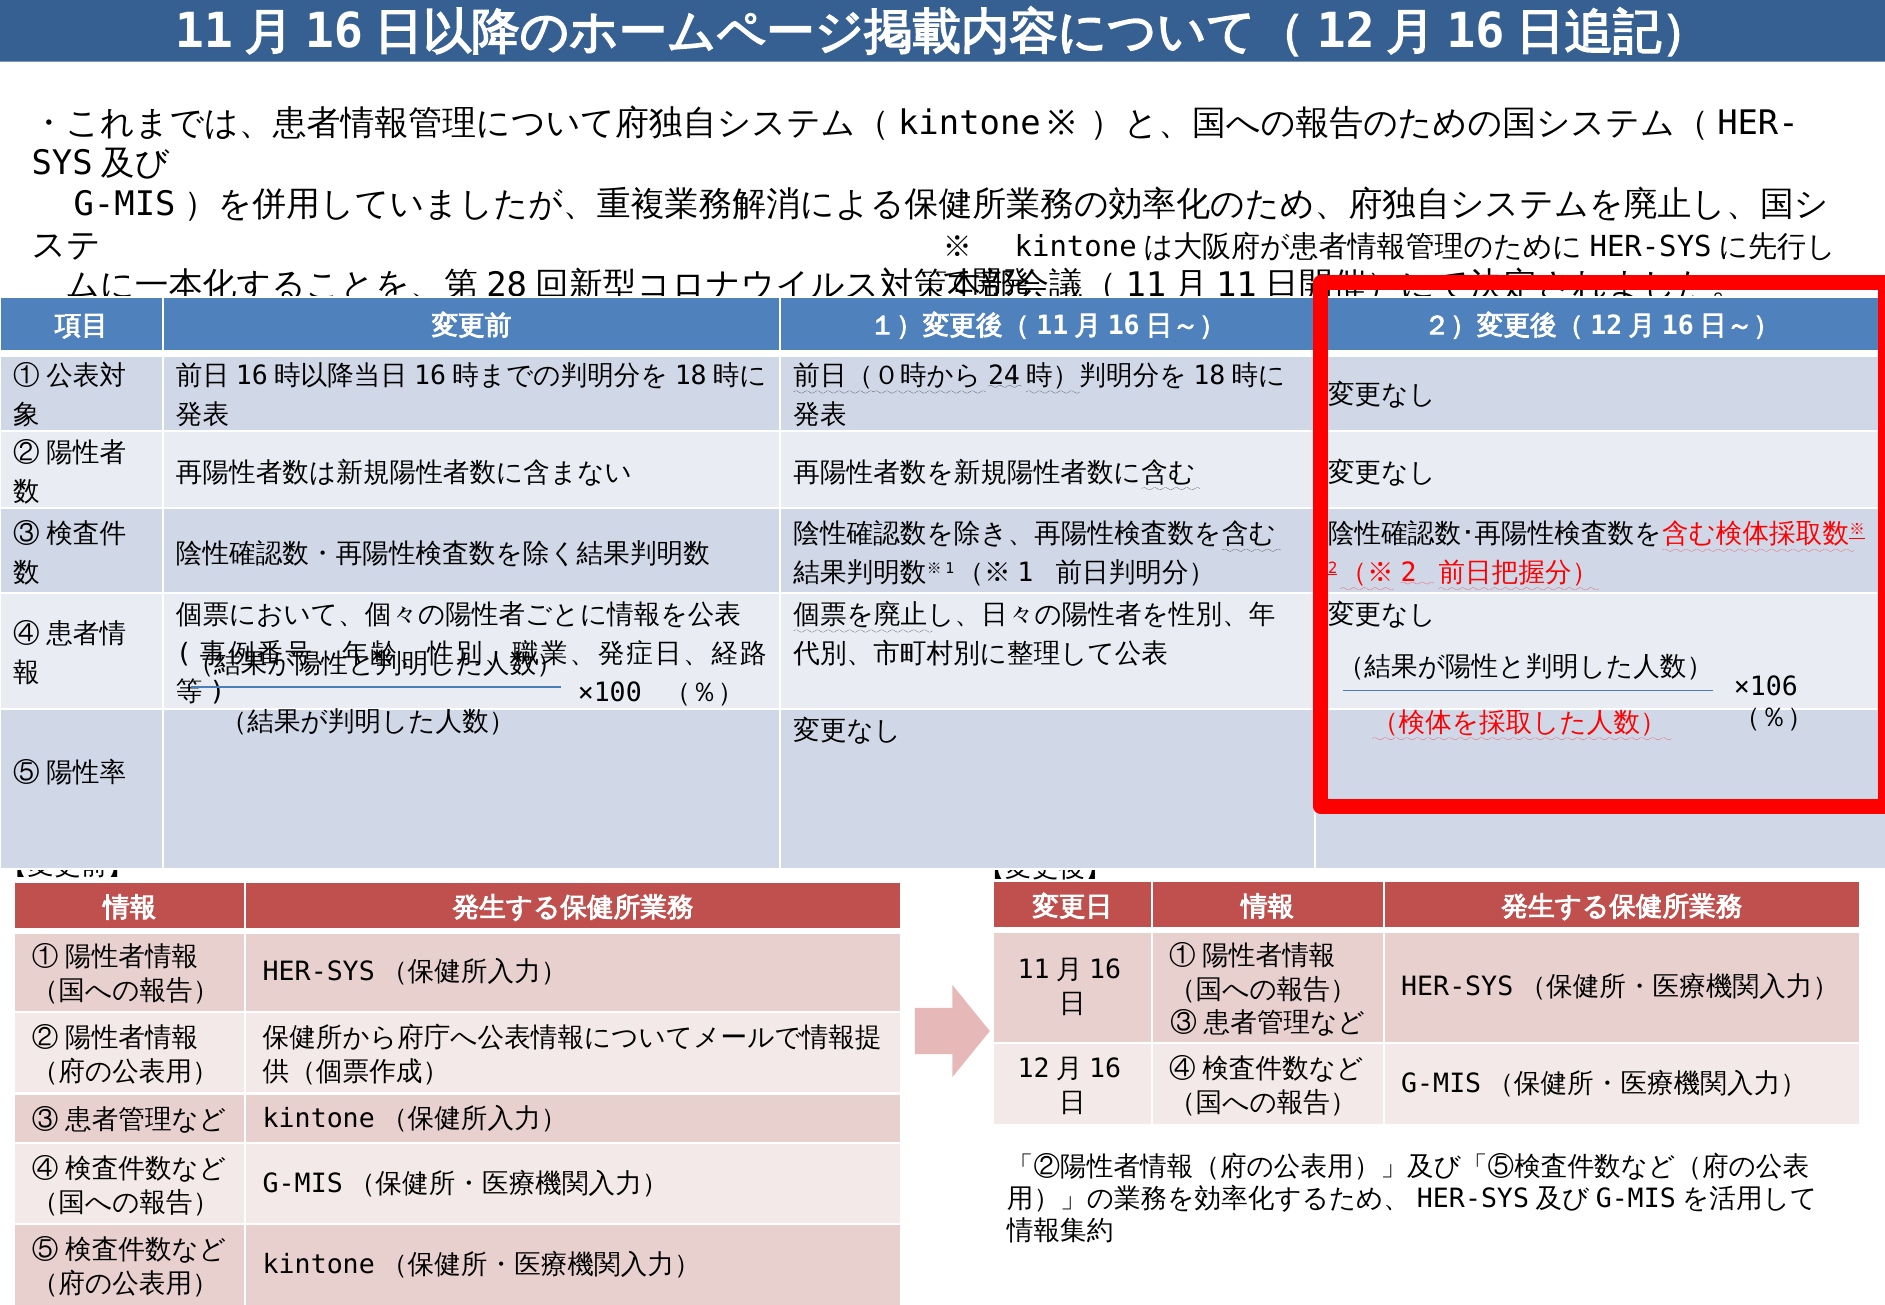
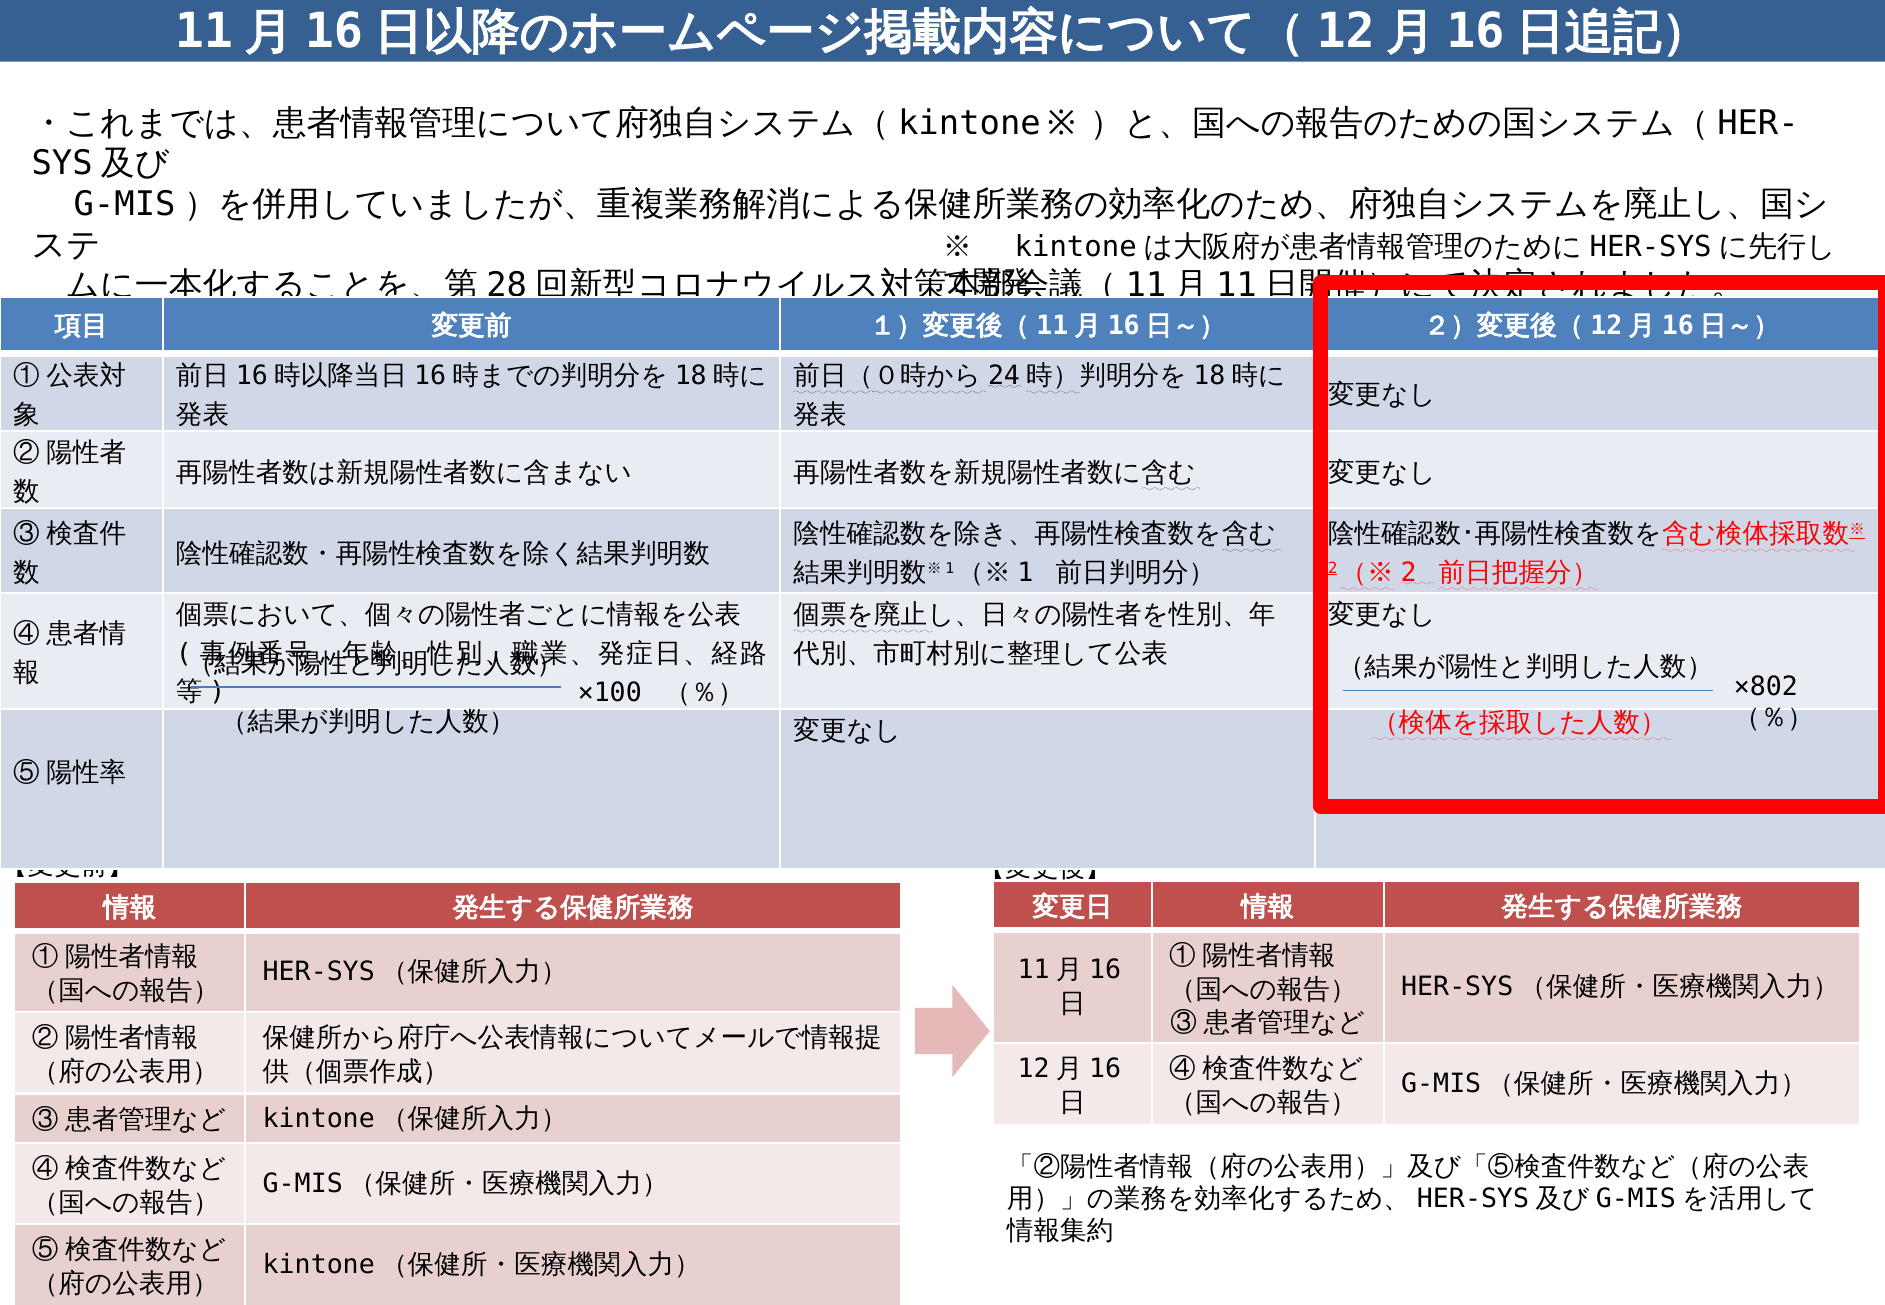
×106: ×106 -> ×802 (1766, 686)
